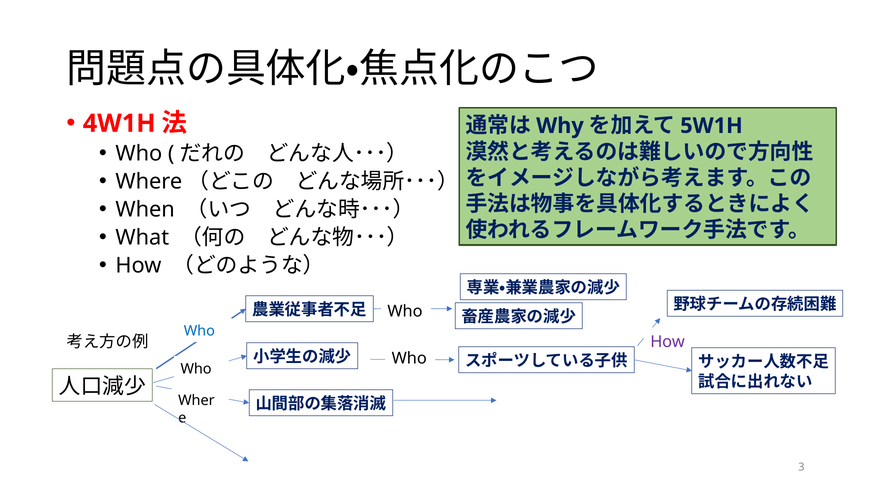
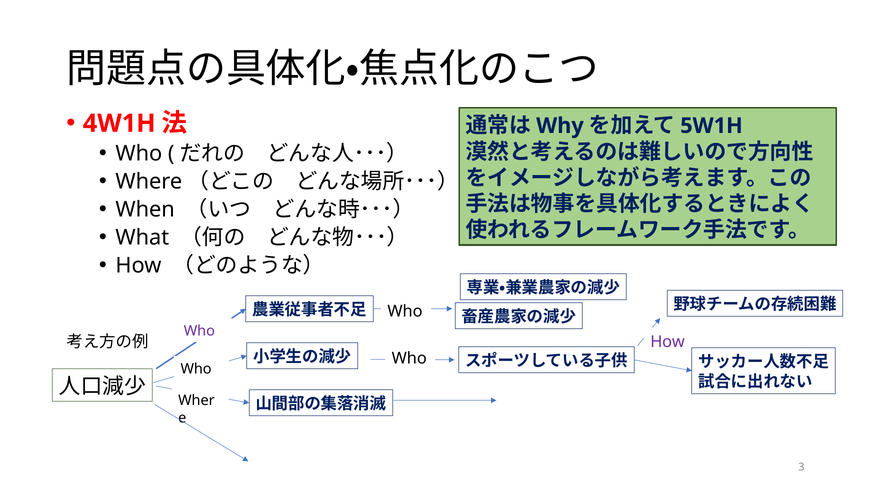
Who colour: blue -> purple (199, 331)
